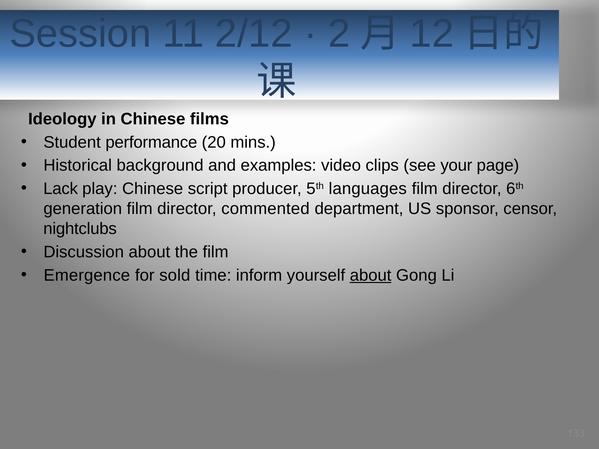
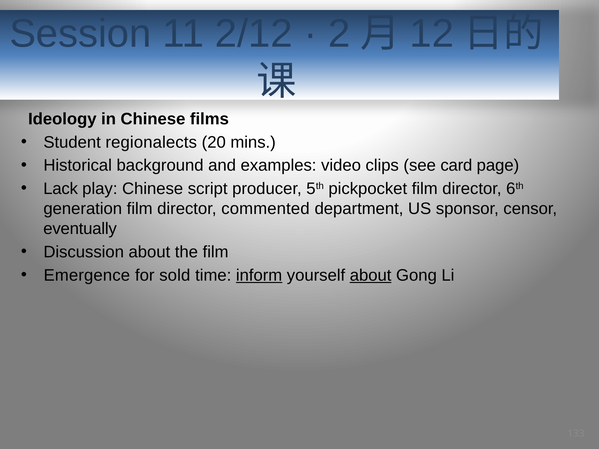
performance: performance -> regionalects (151, 142)
your: your -> card (456, 166)
languages: languages -> pickpocket (368, 189)
nightclubs: nightclubs -> eventually (80, 229)
inform underline: none -> present (259, 275)
